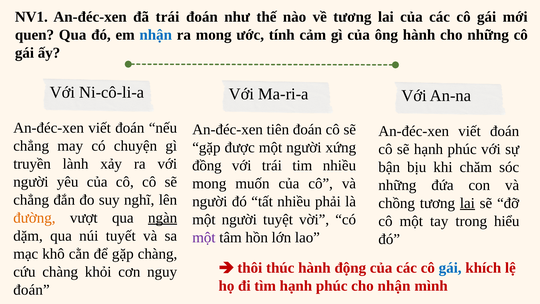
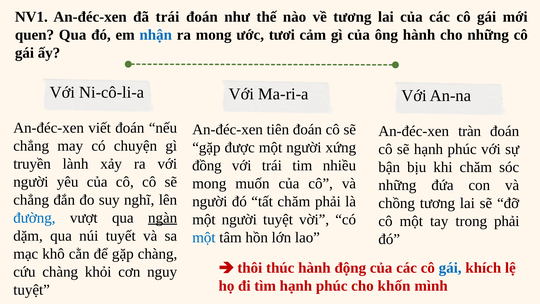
tính: tính -> tươi (282, 35)
viết: viết -> tràn (470, 131)
tất nhiều: nhiều -> chăm (294, 201)
lai underline: present -> none (467, 203)
đường colour: orange -> blue (34, 218)
trong hiểu: hiểu -> phải (507, 221)
một colour: purple -> blue (204, 237)
cho nhận: nhận -> khốn (394, 286)
đoán: đoán -> tuyệt (32, 290)
